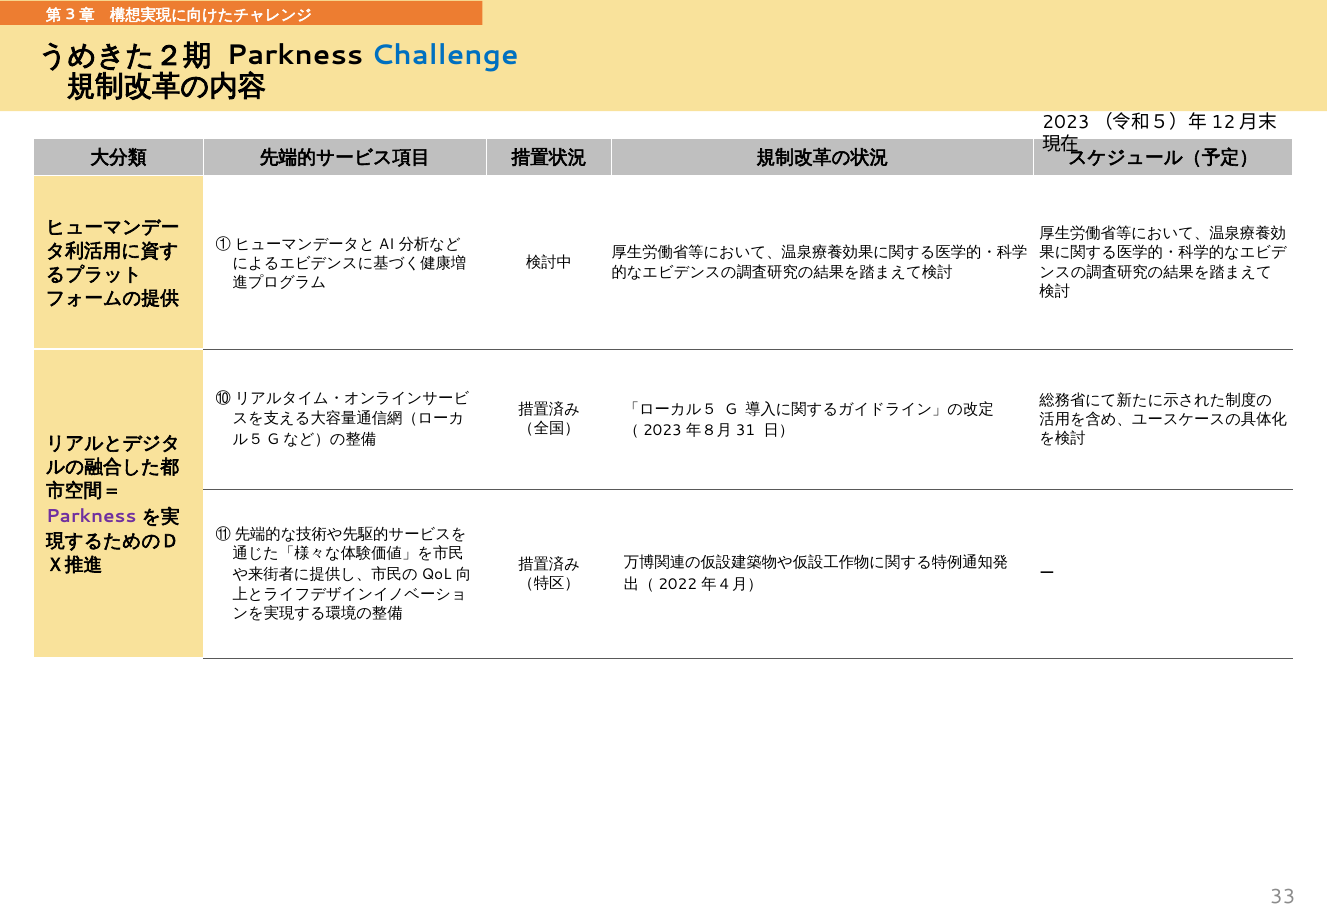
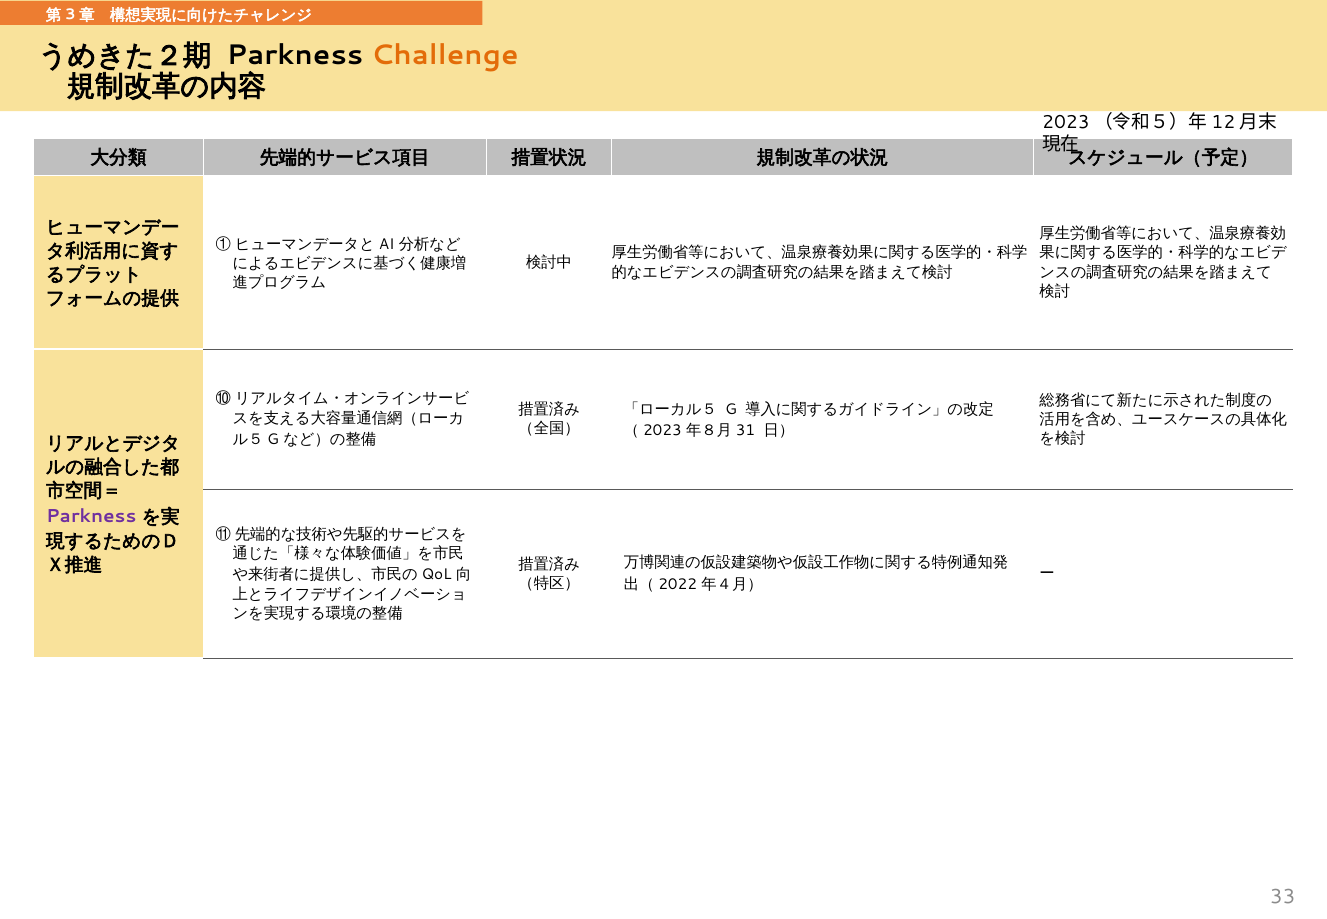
Challenge colour: blue -> orange (445, 55)
